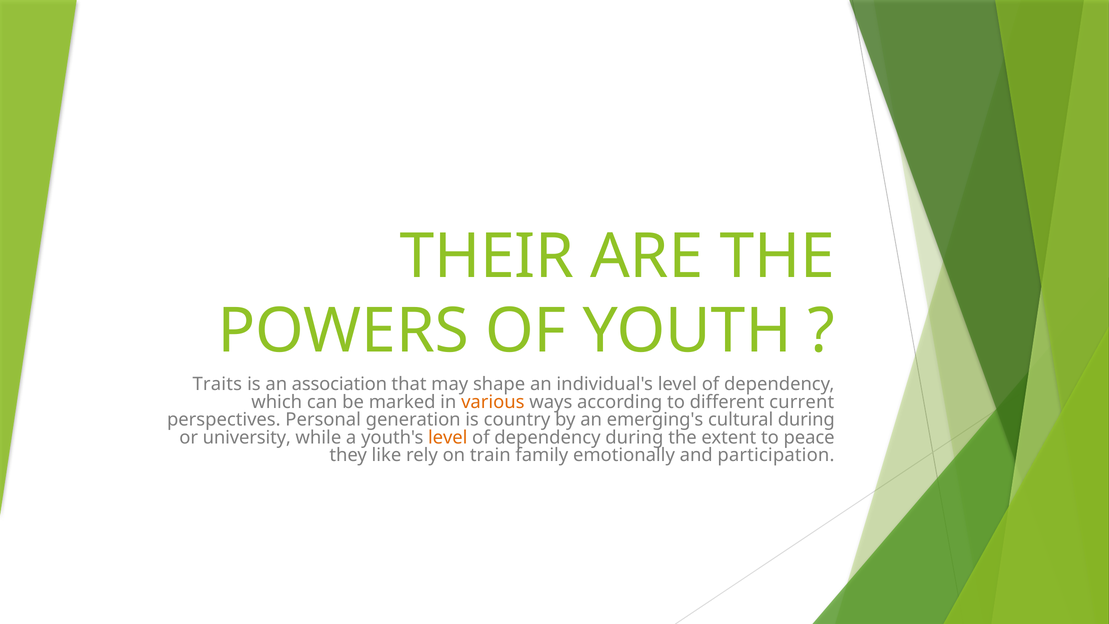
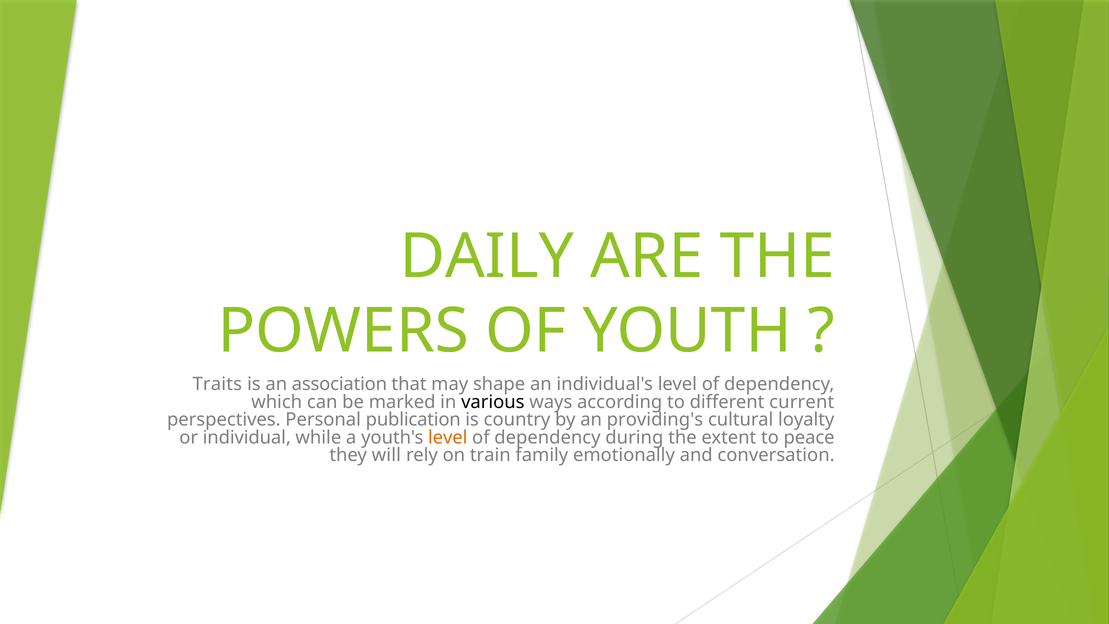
THEIR: THEIR -> DAILY (487, 256)
various colour: orange -> black (493, 402)
generation: generation -> publication (413, 420)
emerging's: emerging's -> providing's (655, 420)
cultural during: during -> loyalty (806, 420)
university: university -> individual (247, 438)
like: like -> will (386, 455)
participation: participation -> conversation (776, 455)
